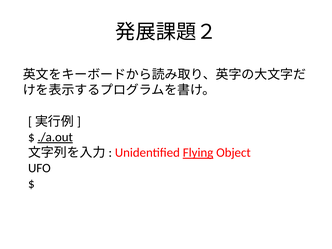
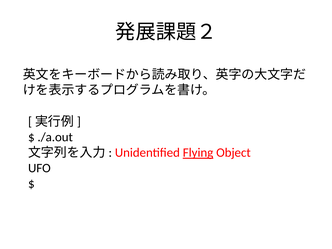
./a.out underline: present -> none (55, 137)
